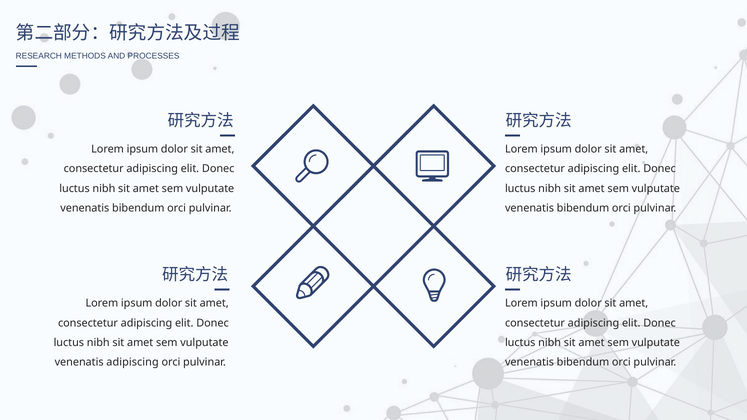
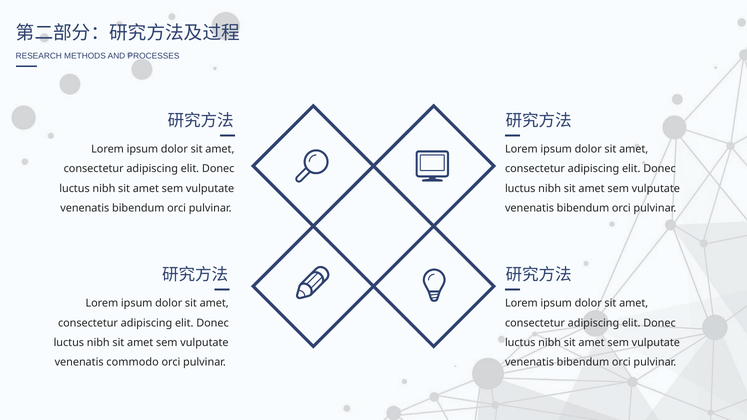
venenatis adipiscing: adipiscing -> commodo (133, 362)
